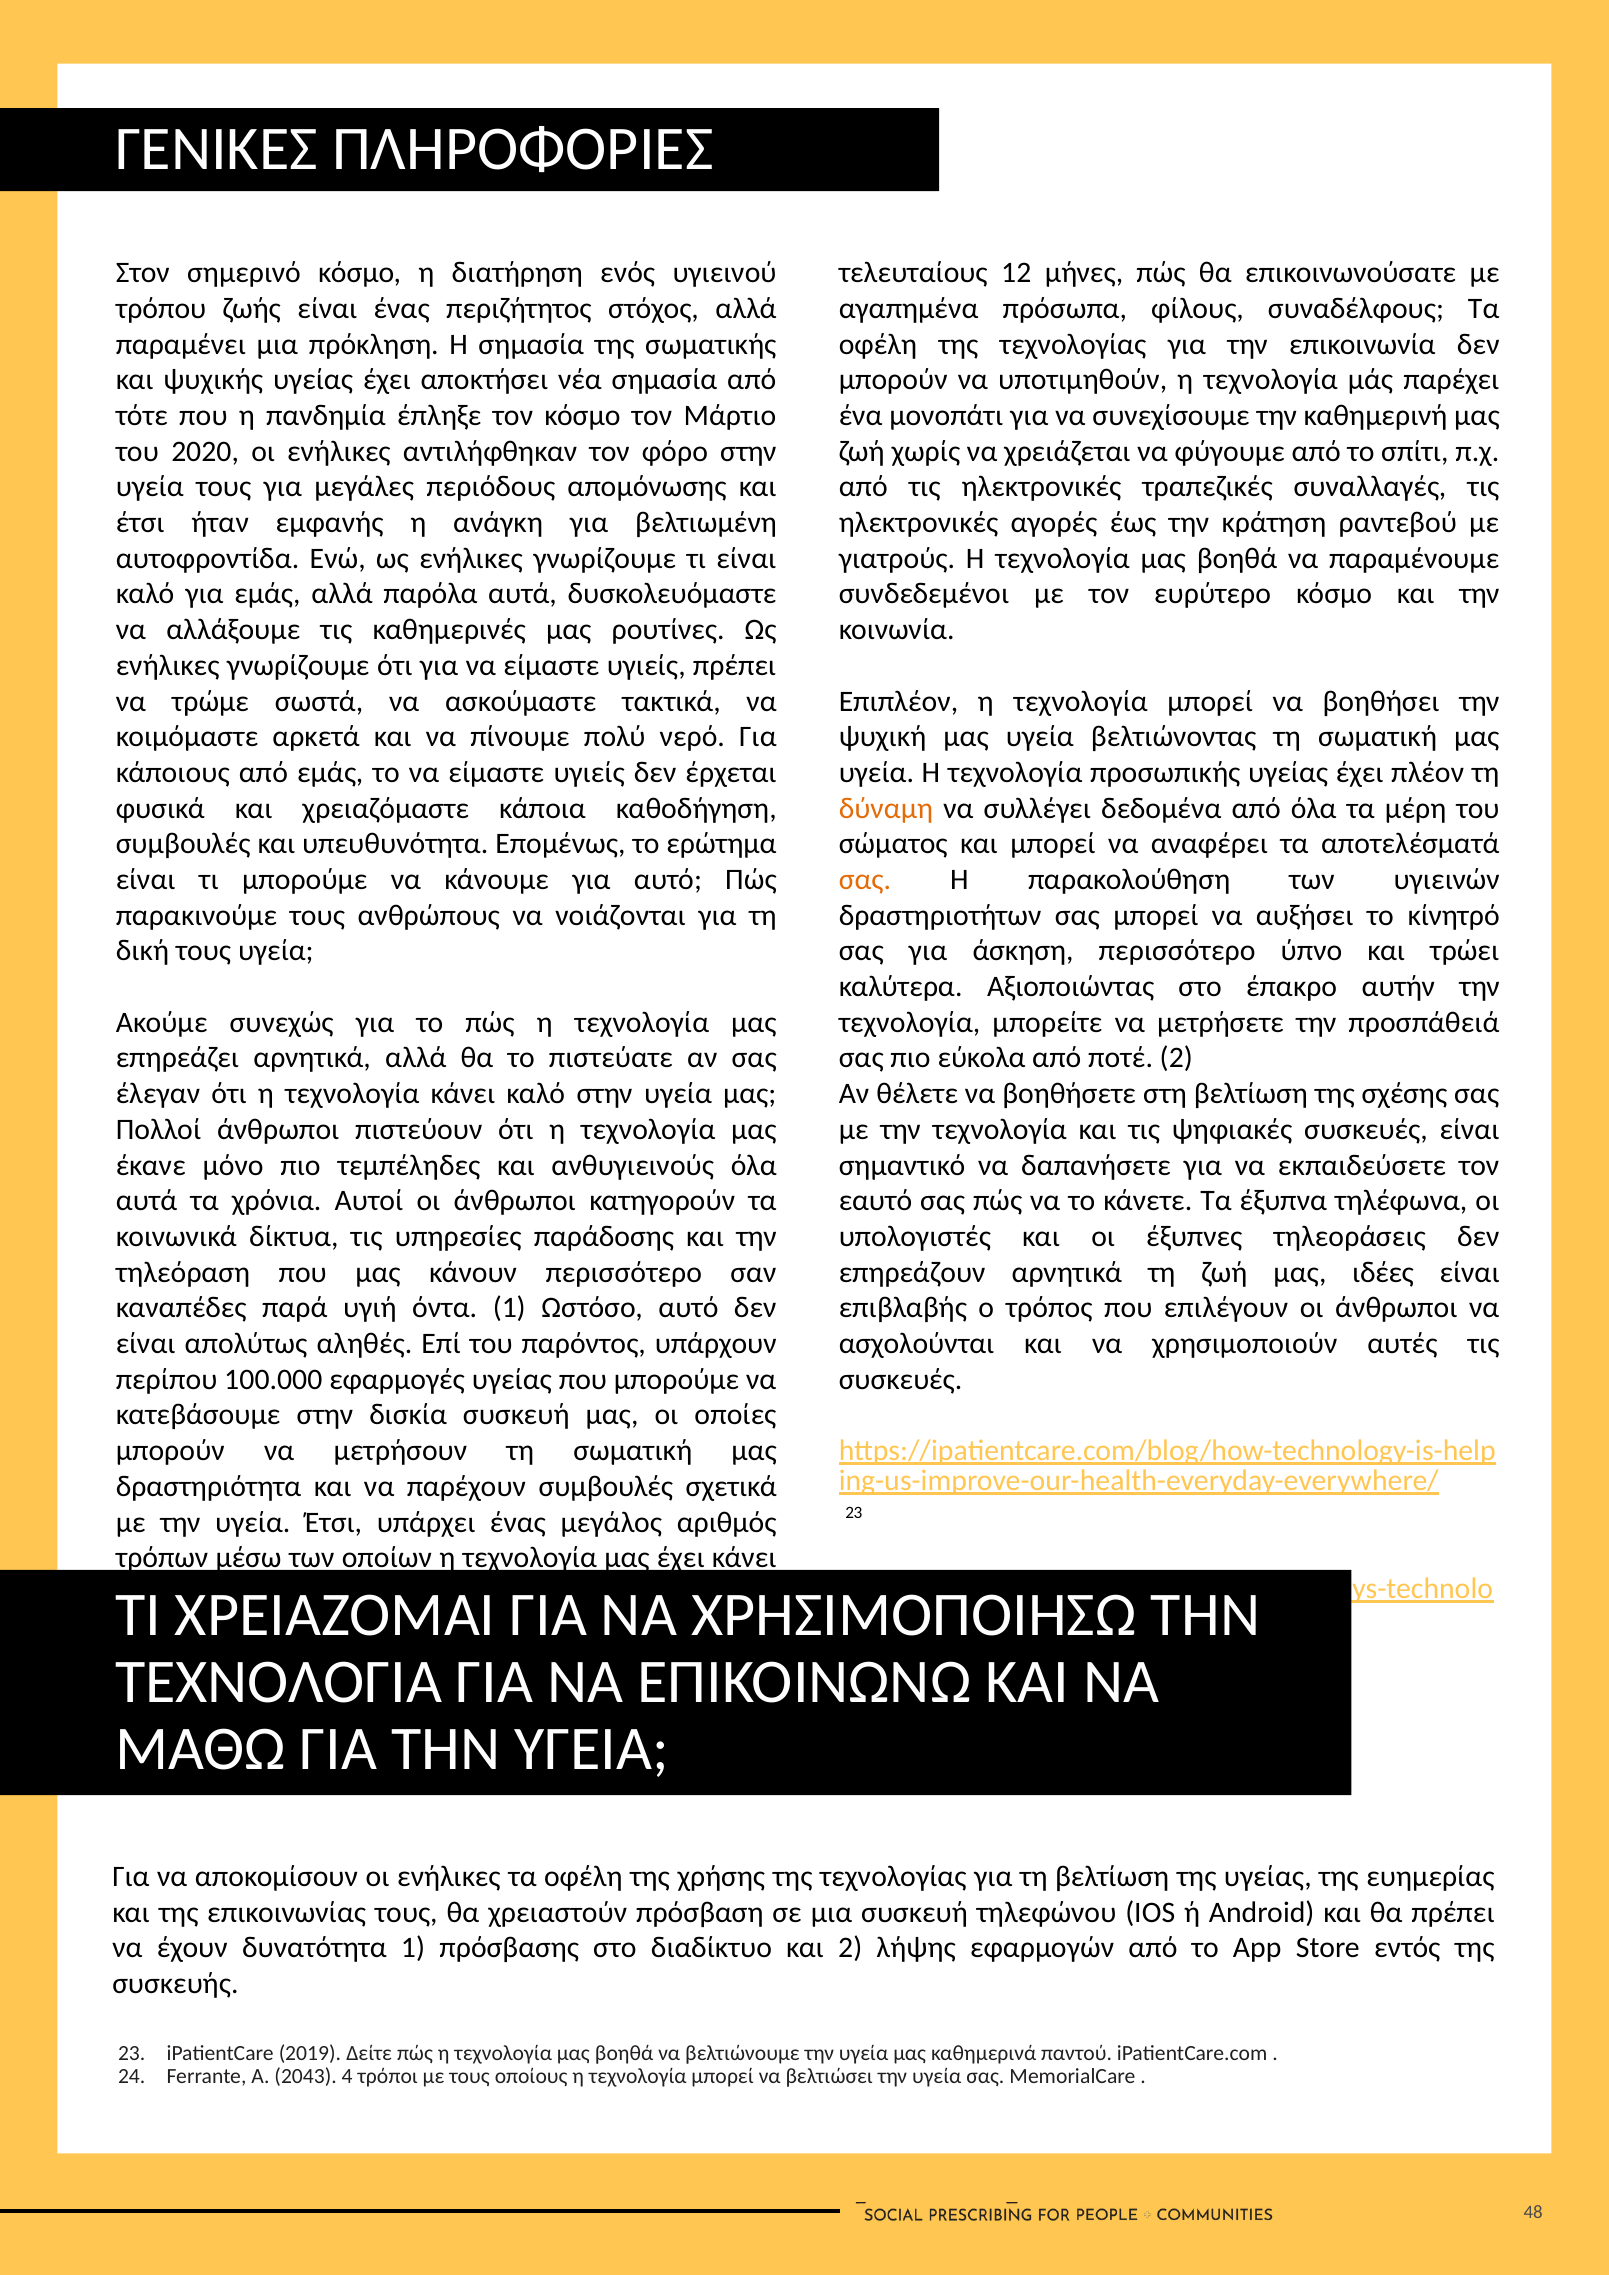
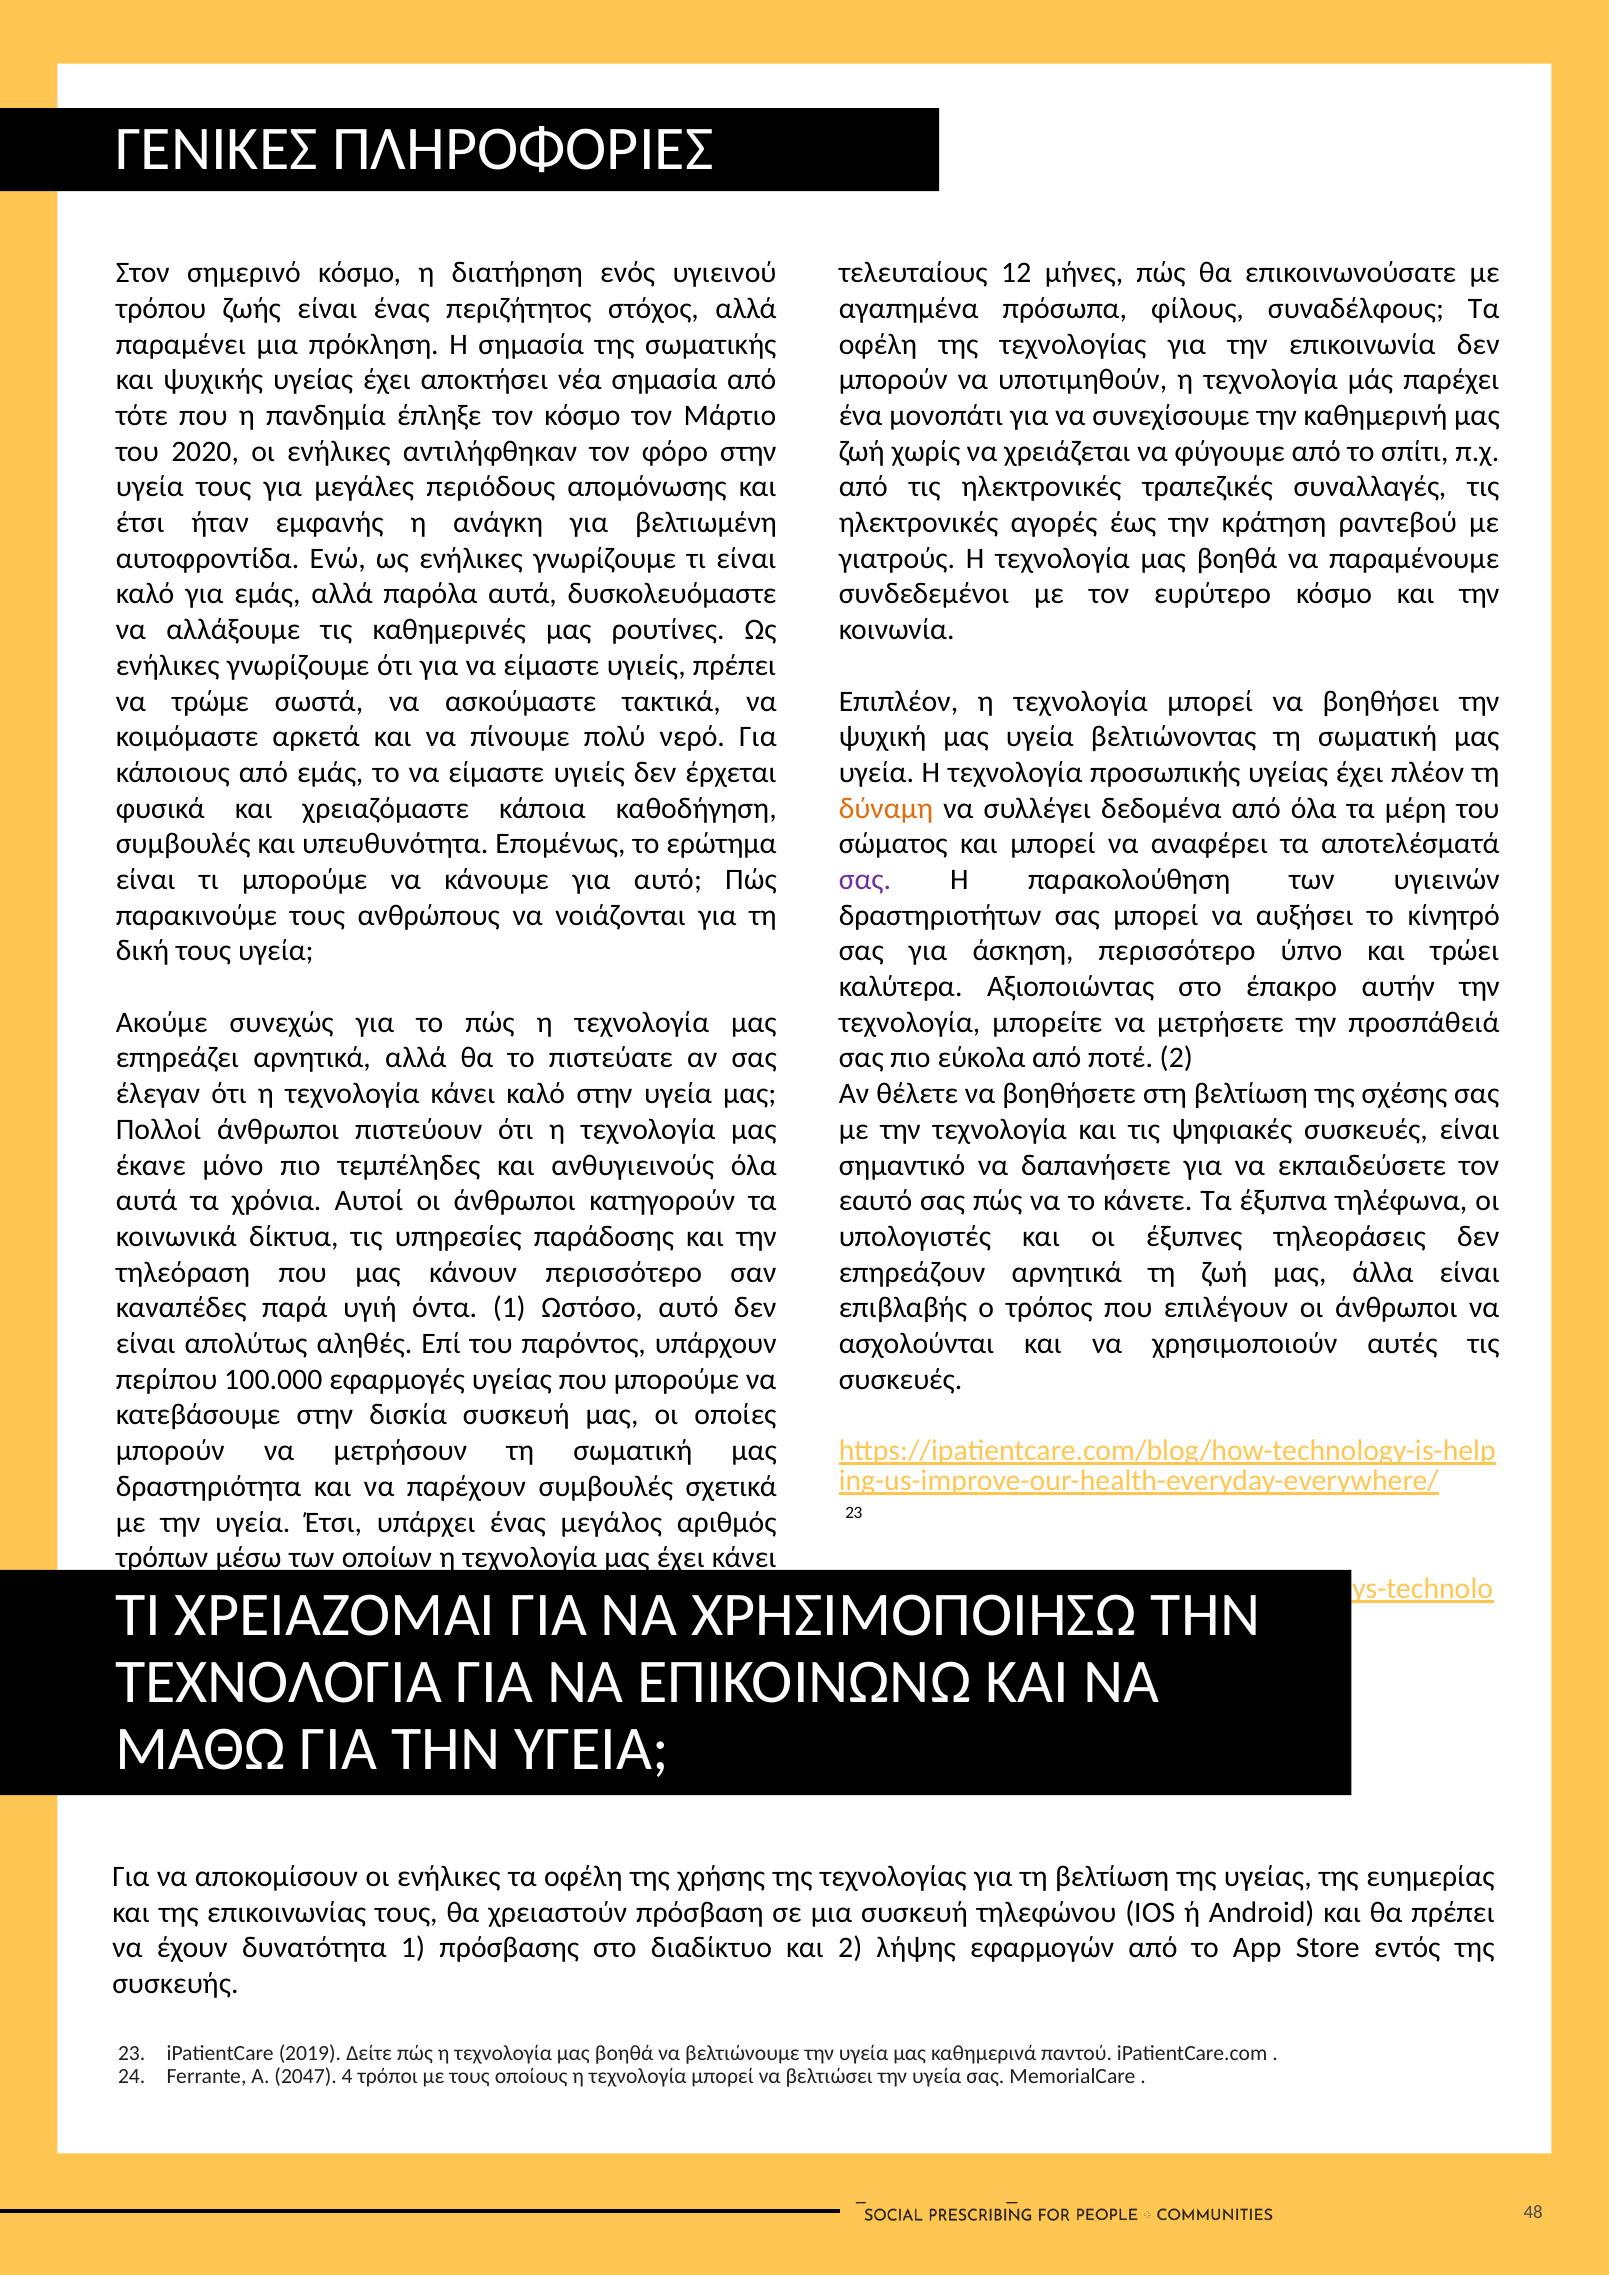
σας colour: orange -> purple (865, 880)
ιδέες: ιδέες -> άλλα (1383, 1273)
2043: 2043 -> 2047 (306, 2077)
